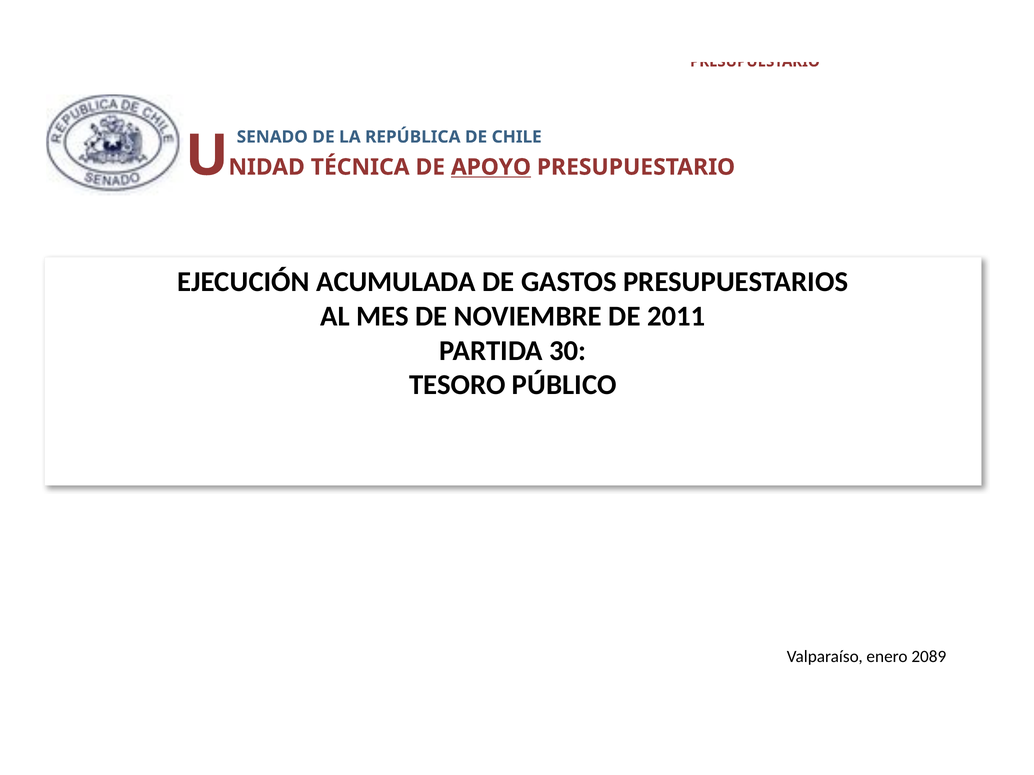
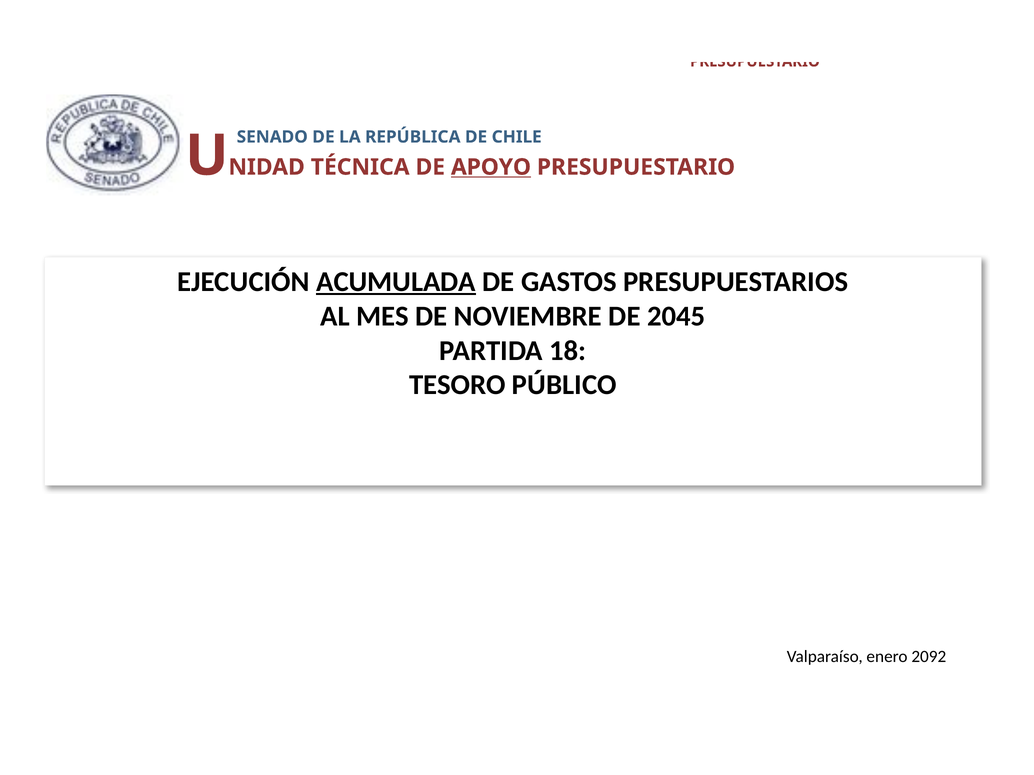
ACUMULADA underline: none -> present (396, 282)
2011: 2011 -> 2045 (676, 316)
30: 30 -> 18 (568, 351)
2089: 2089 -> 2092 (929, 657)
